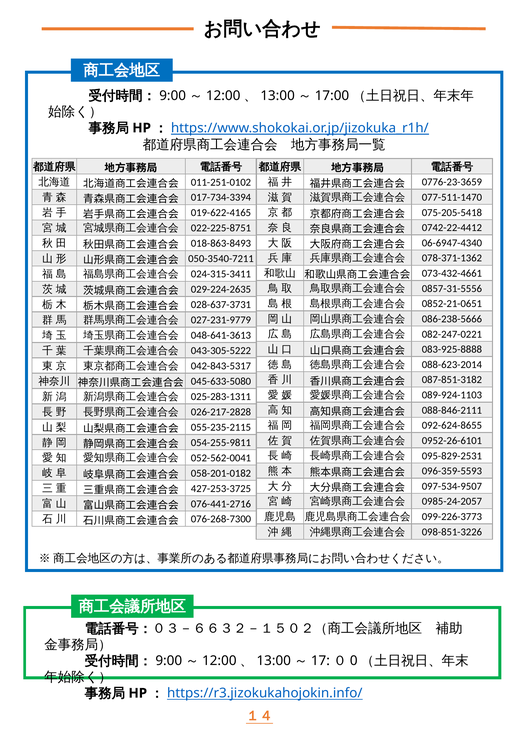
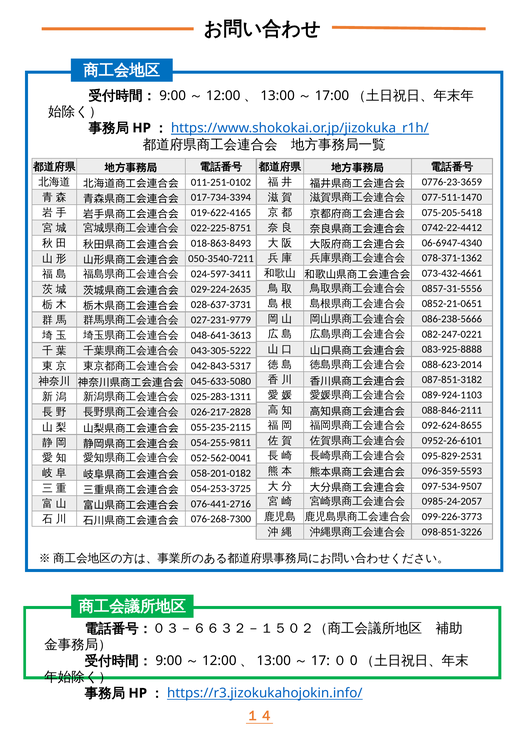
024-315-3411: 024-315-3411 -> 024-597-3411 (221, 274)
427-253-3725: 427-253-3725 -> 054-253-3725 (221, 488)
